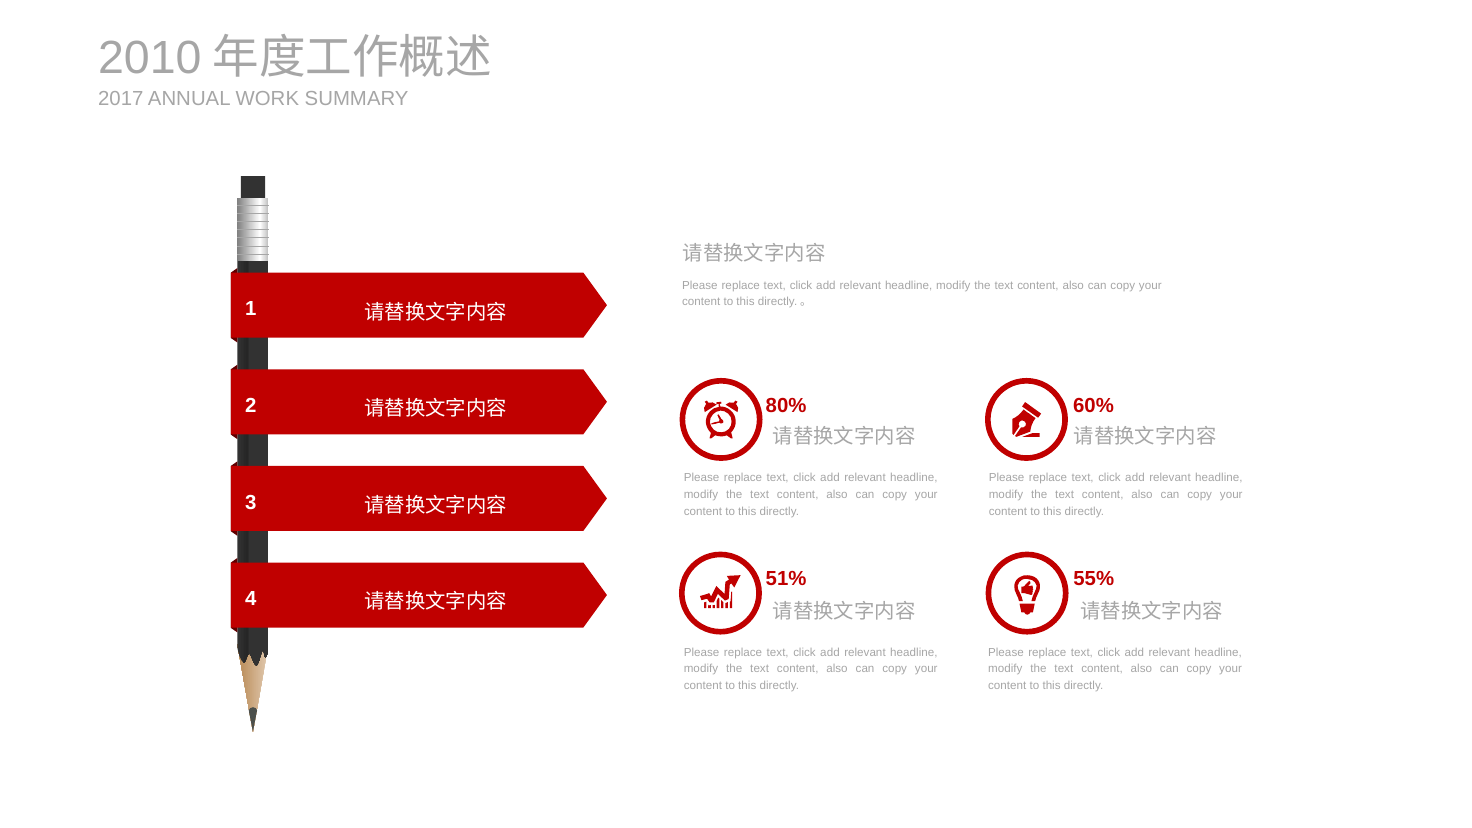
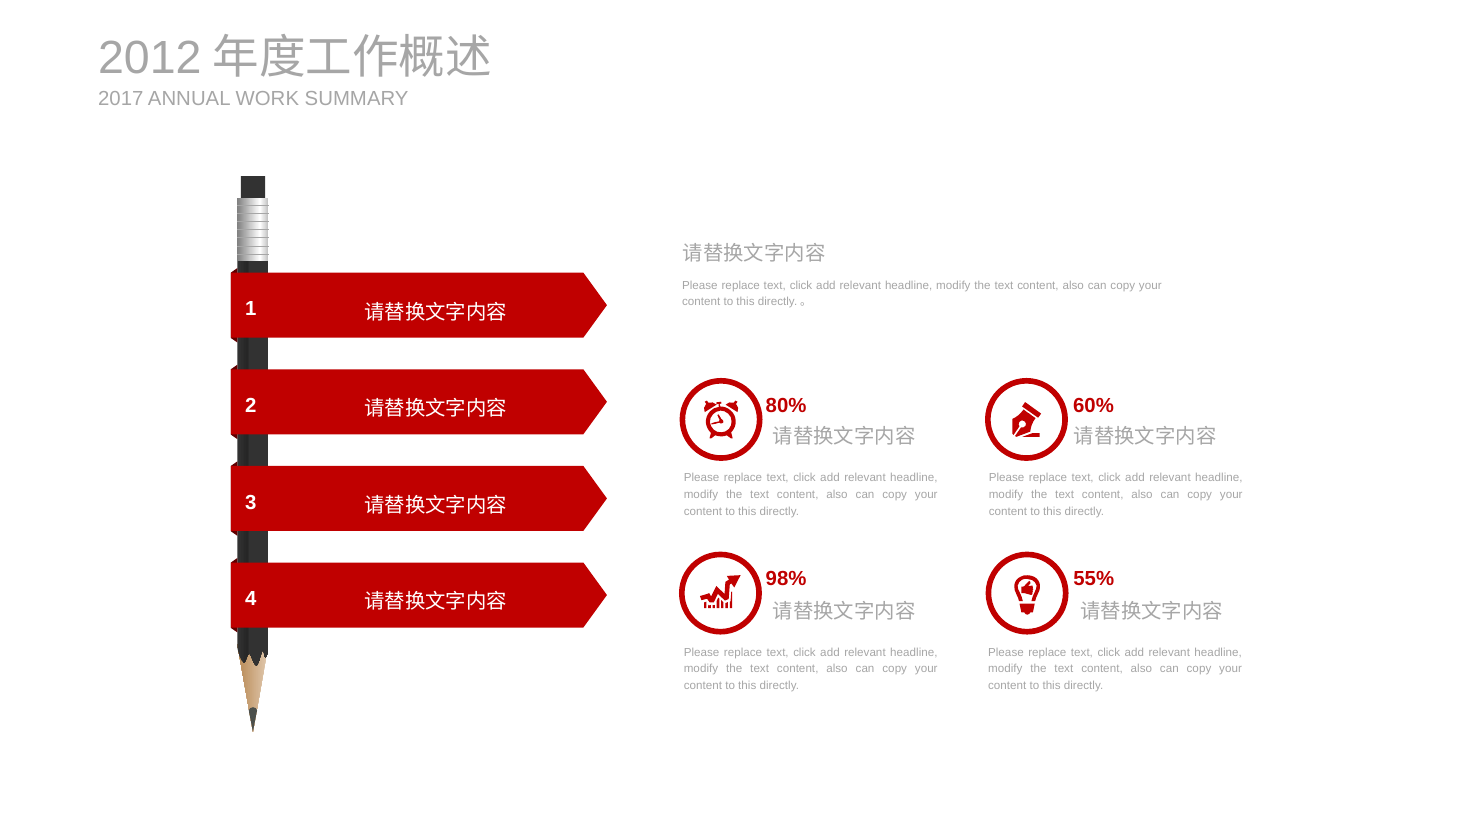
2010: 2010 -> 2012 (150, 58)
51%: 51% -> 98% (786, 579)
